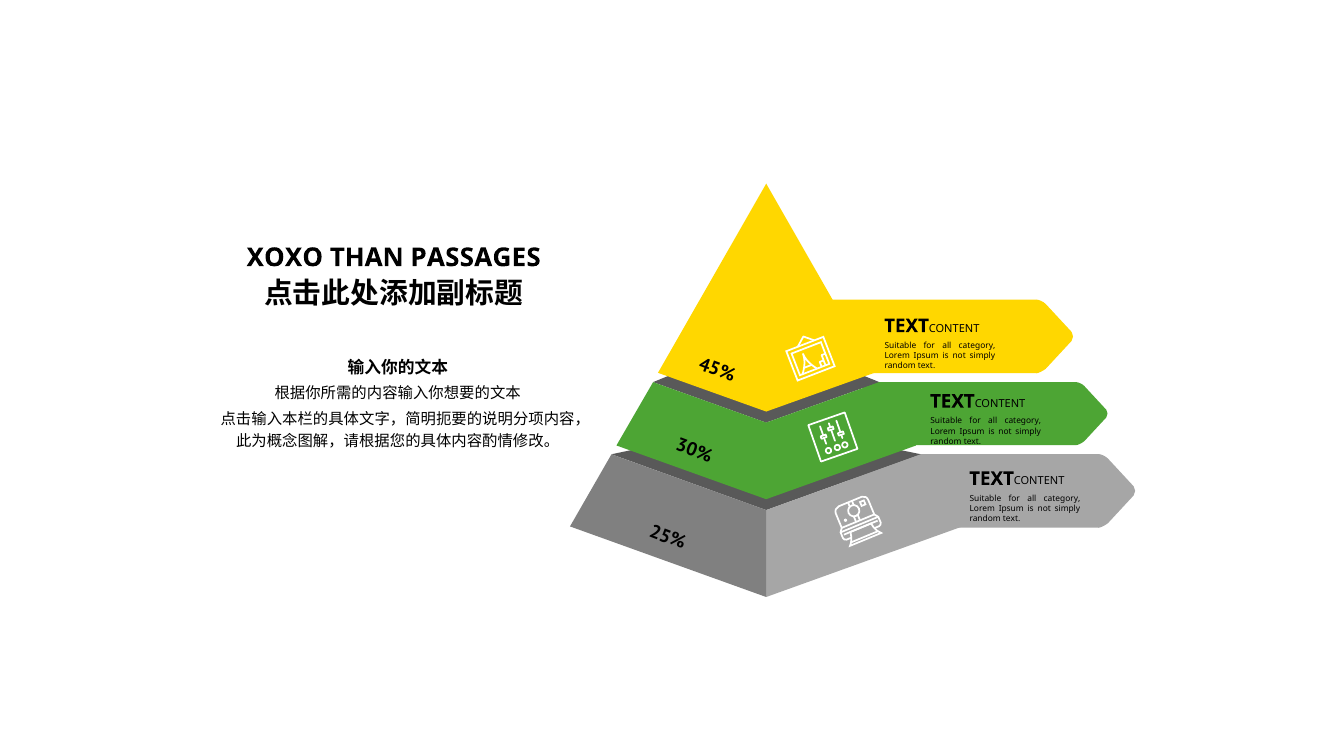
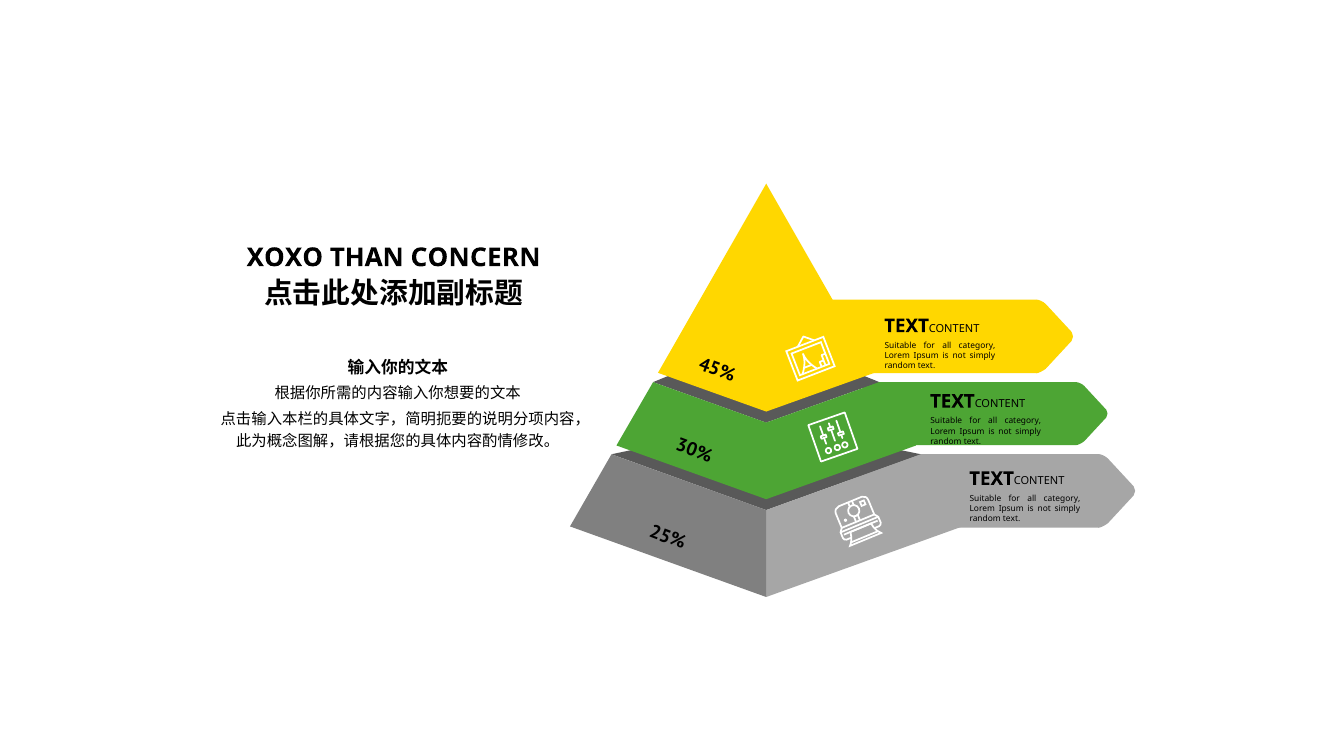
PASSAGES: PASSAGES -> CONCERN (476, 257)
